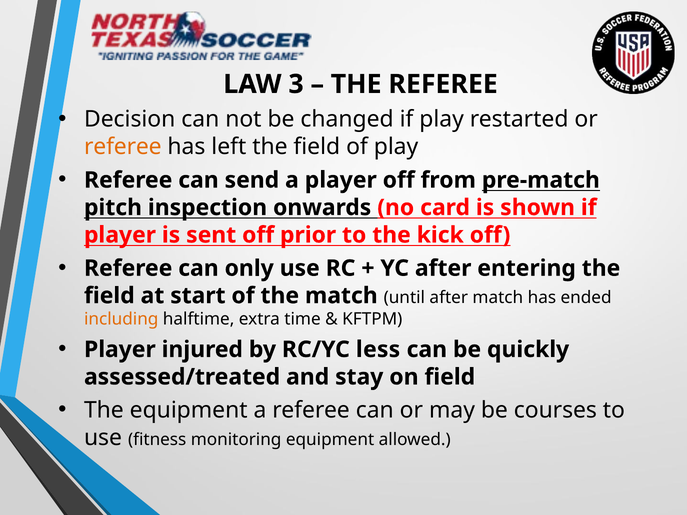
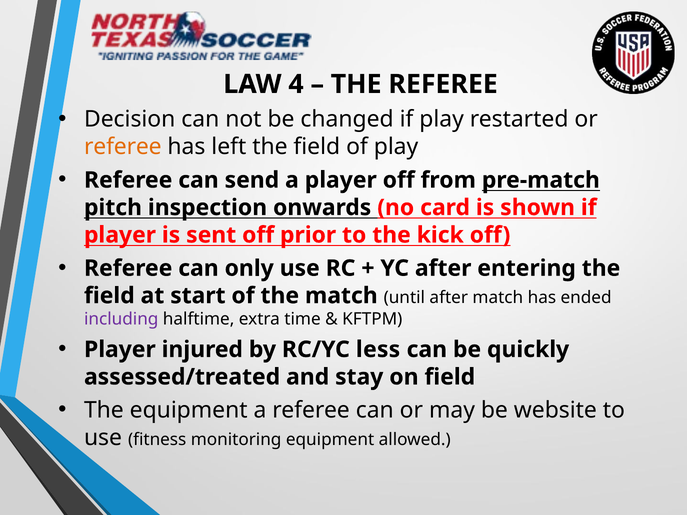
3: 3 -> 4 (296, 84)
including colour: orange -> purple (121, 319)
courses: courses -> website (555, 410)
